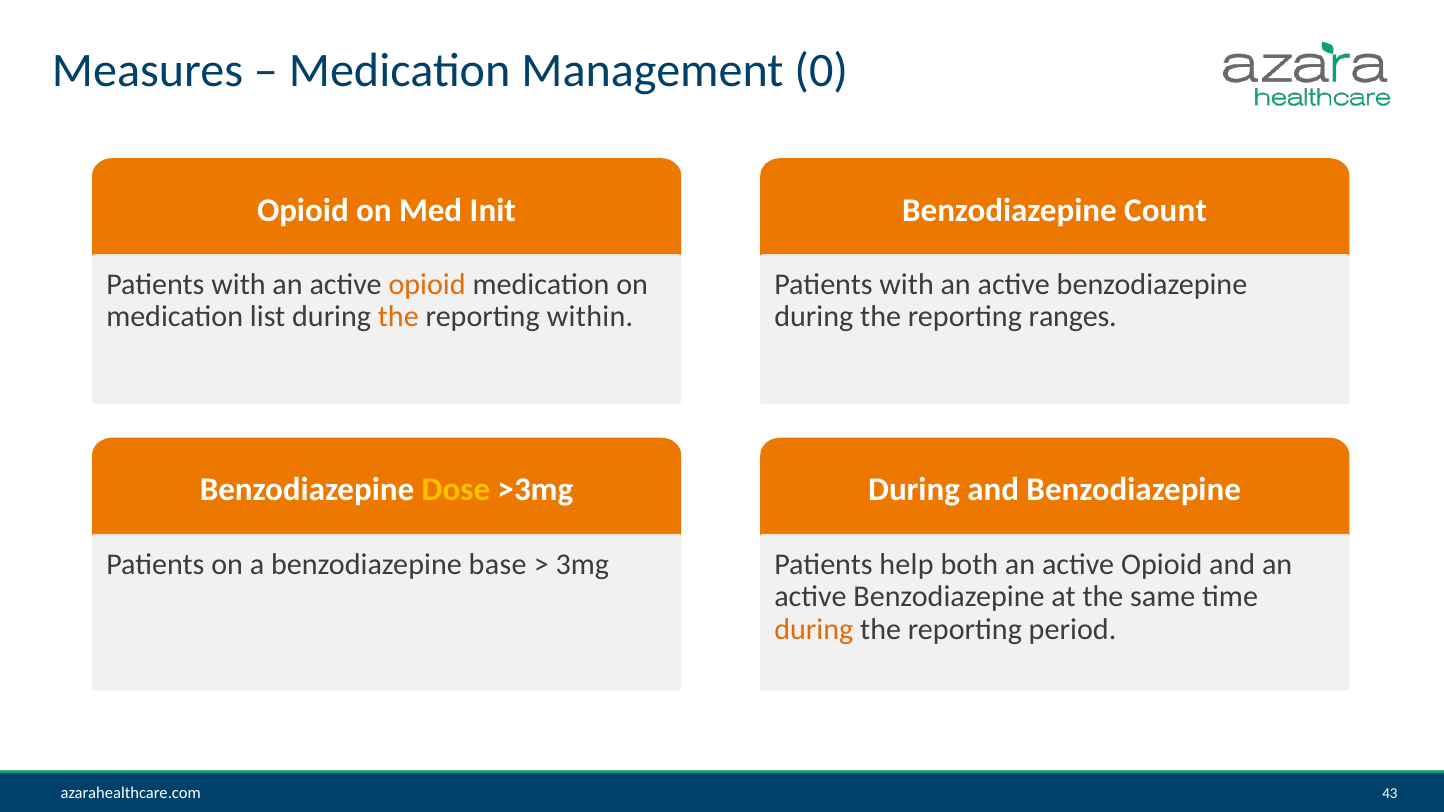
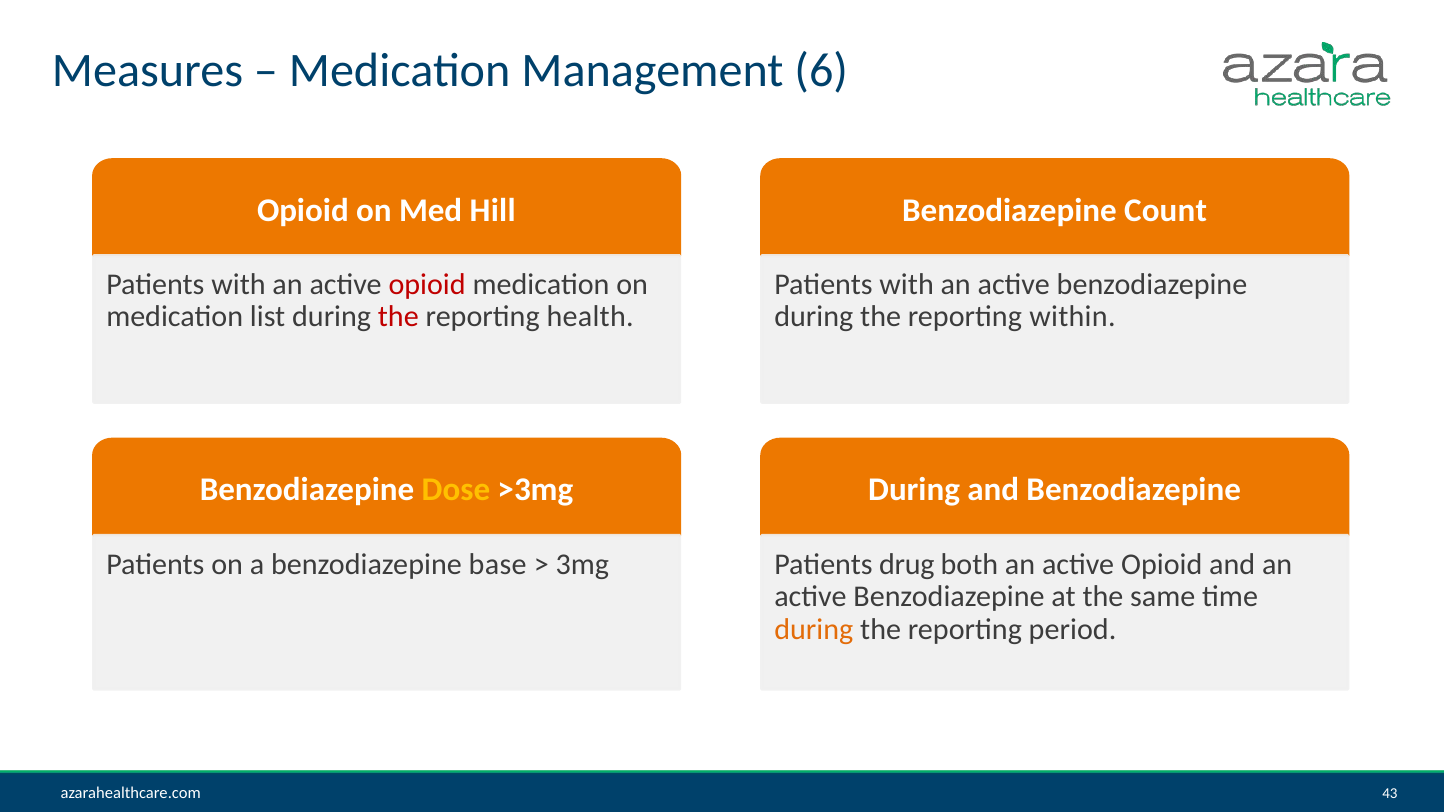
0: 0 -> 6 (821, 71)
Init: Init -> Hill (493, 210)
opioid colour: orange -> red (427, 284)
the colour: orange -> red (398, 317)
within: within -> health (590, 317)
ranges: ranges -> within (1072, 317)
help: help -> drug (907, 564)
